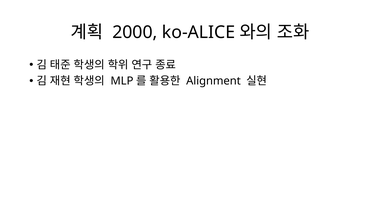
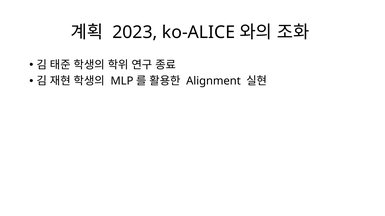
2000: 2000 -> 2023 (135, 32)
